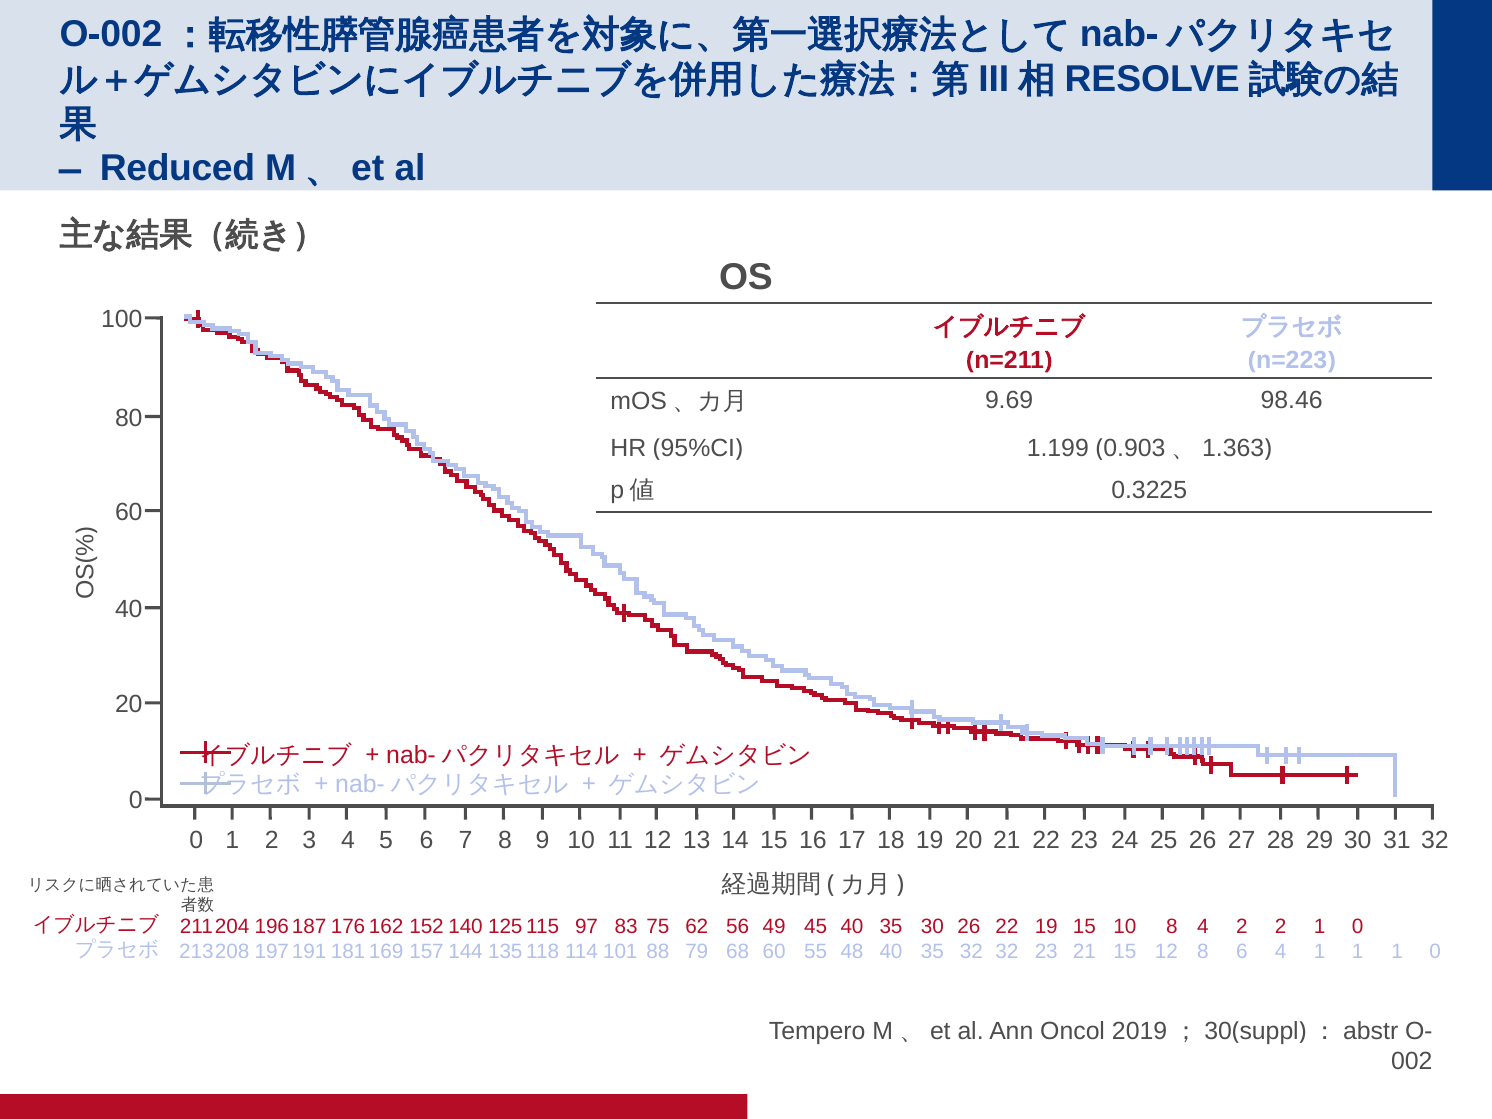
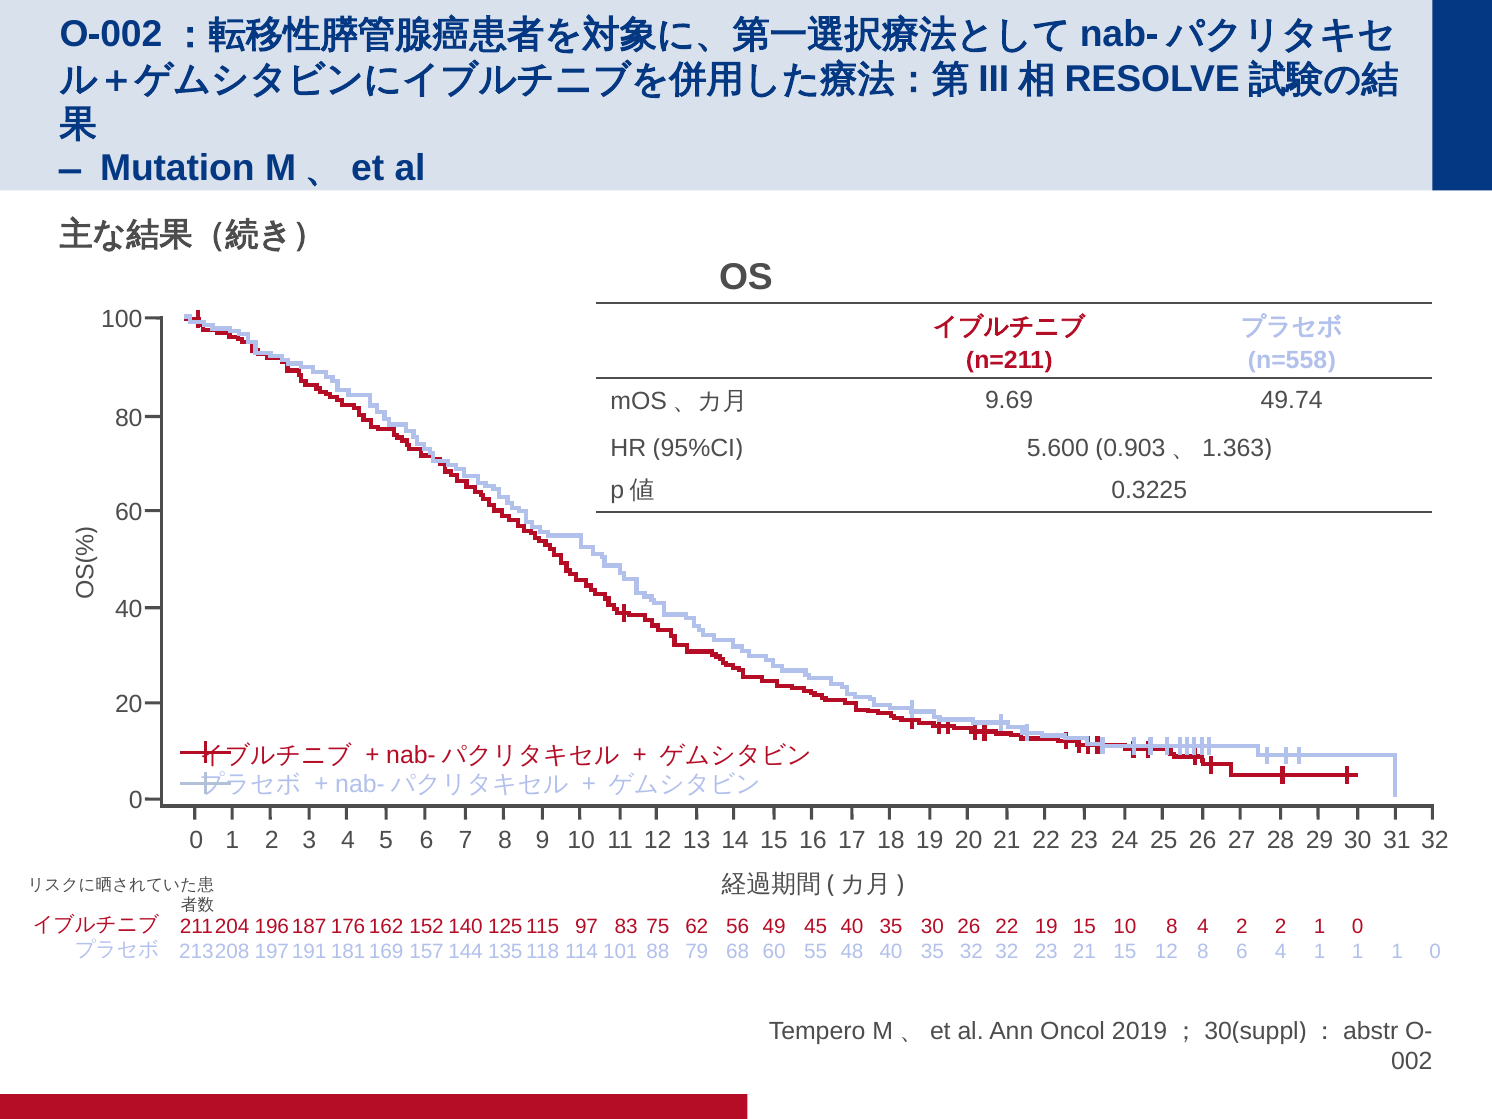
Reduced: Reduced -> Mutation (177, 169)
n=223: n=223 -> n=558 (1292, 360)
98.46: 98.46 -> 49.74 (1292, 401)
1.199: 1.199 -> 5.600 (1058, 449)
